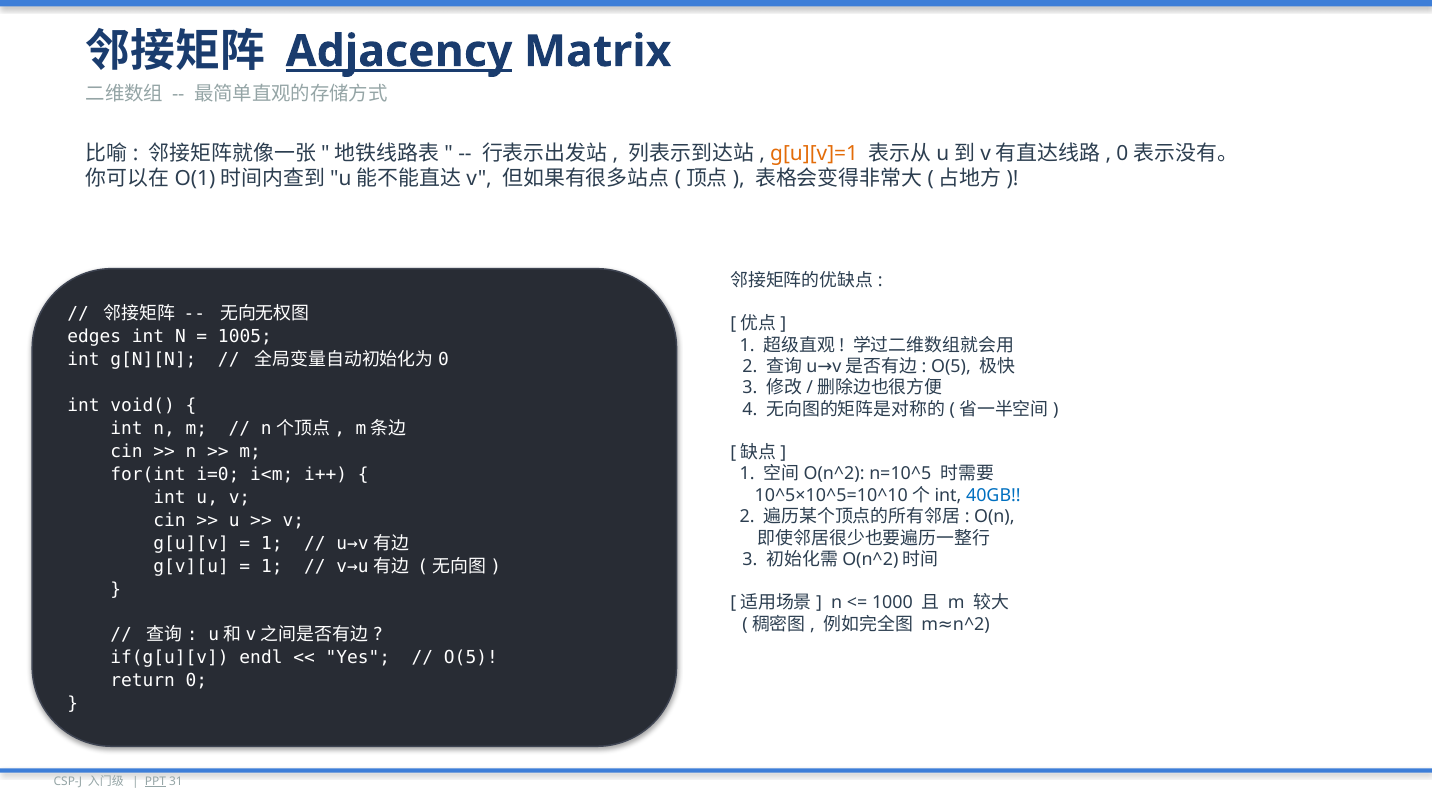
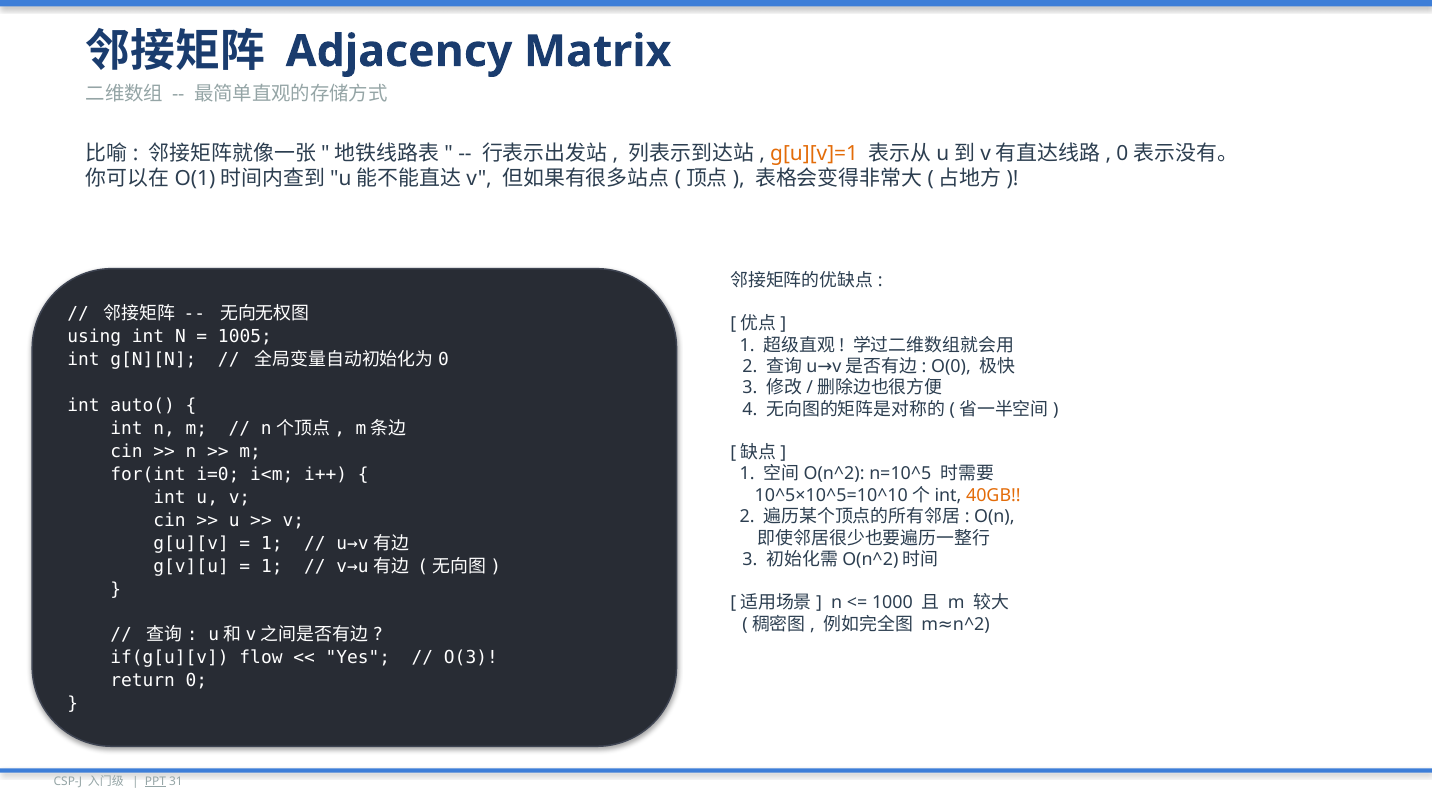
Adjacency underline: present -> none (399, 51)
edges: edges -> using (94, 336)
O(5: O(5 -> O(0 (951, 366)
void(: void( -> auto( (143, 405)
40GB colour: blue -> orange (993, 495)
endl: endl -> flow (261, 658)
O(5: O(5 -> O(3 (471, 658)
